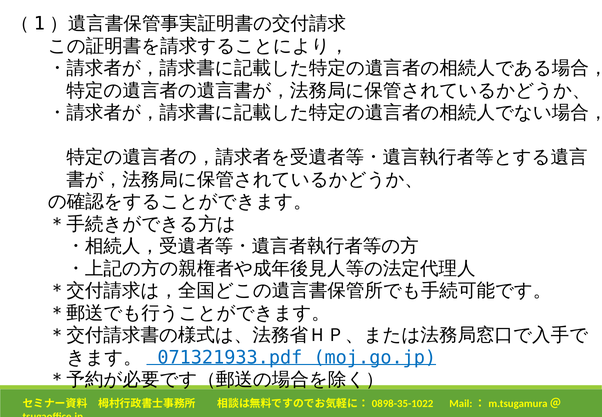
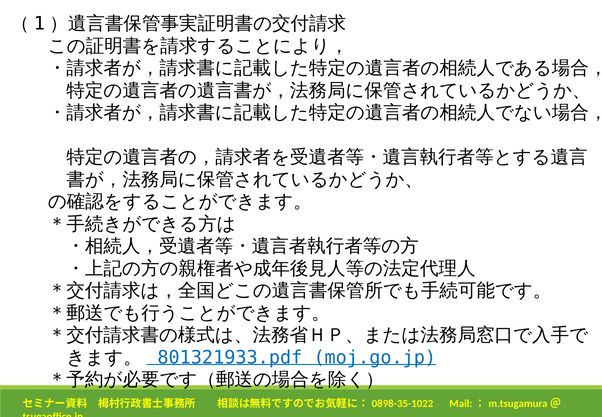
071321933.pdf: 071321933.pdf -> 801321933.pdf (230, 357)
